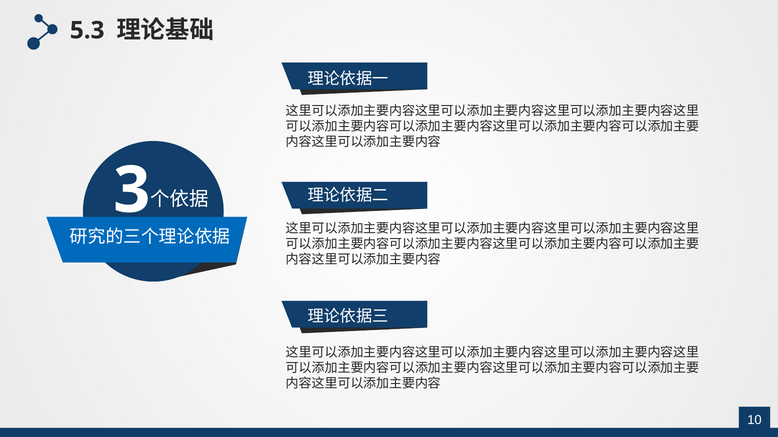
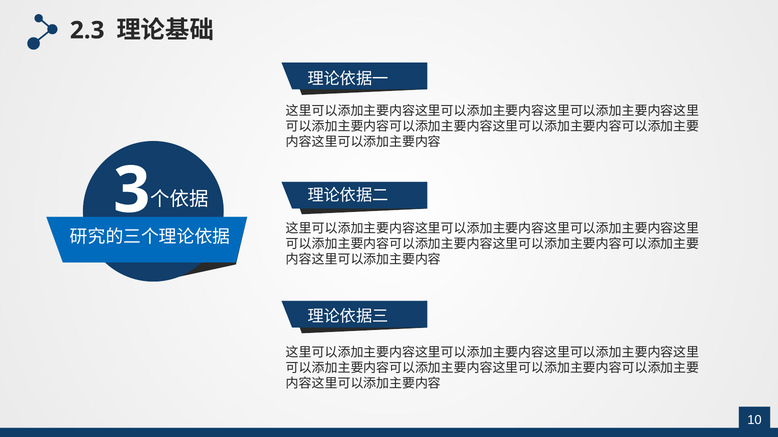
5.3: 5.3 -> 2.3 (87, 30)
